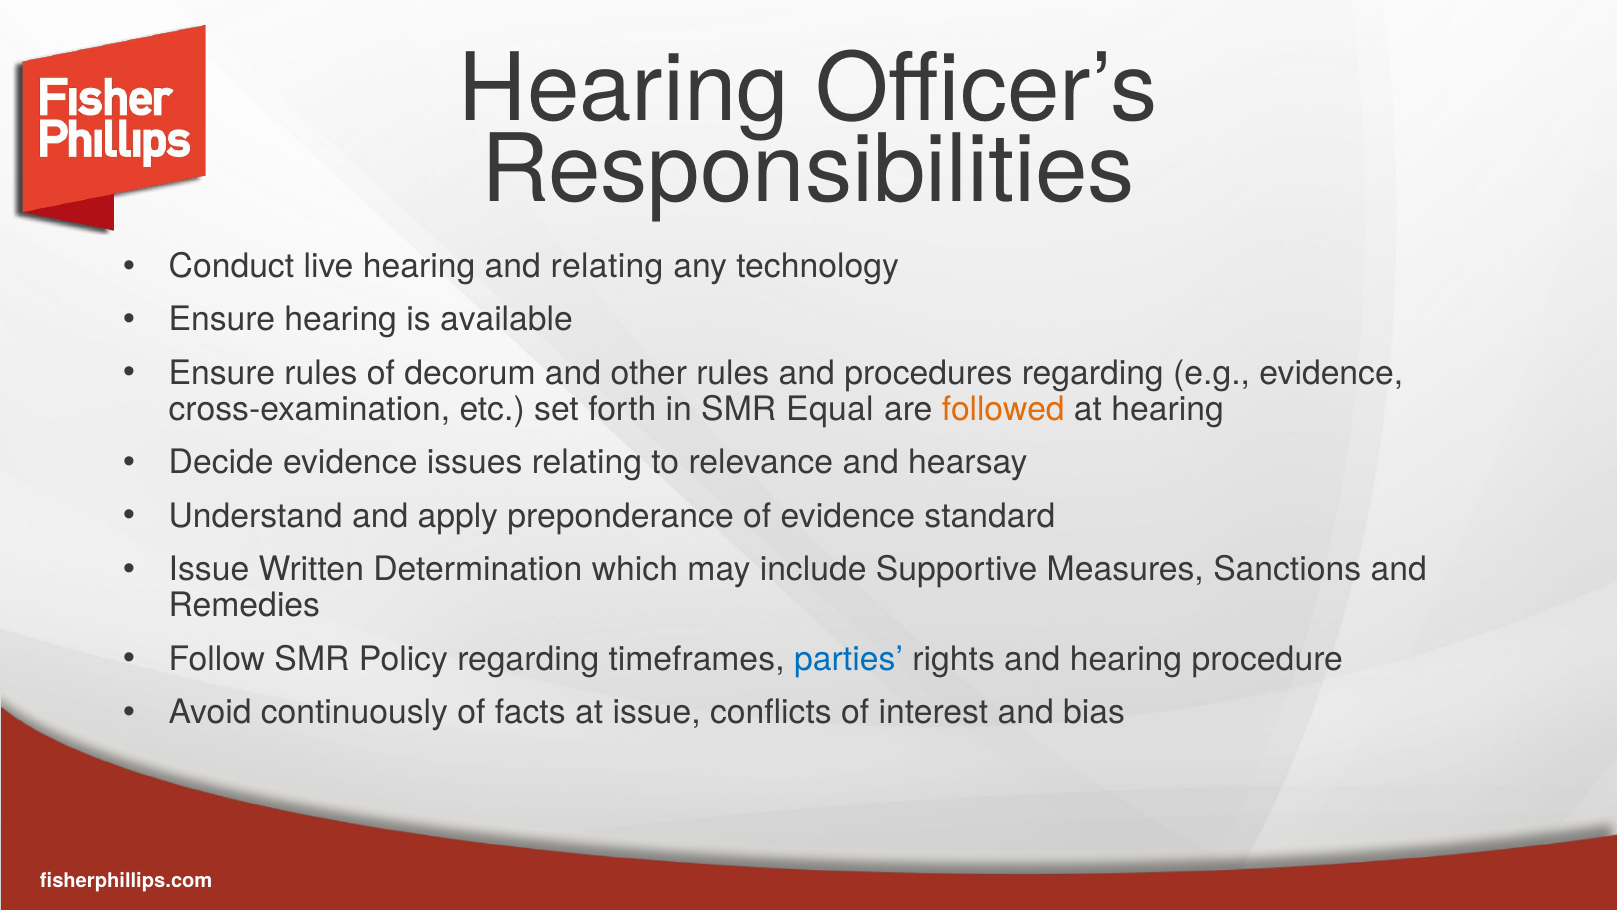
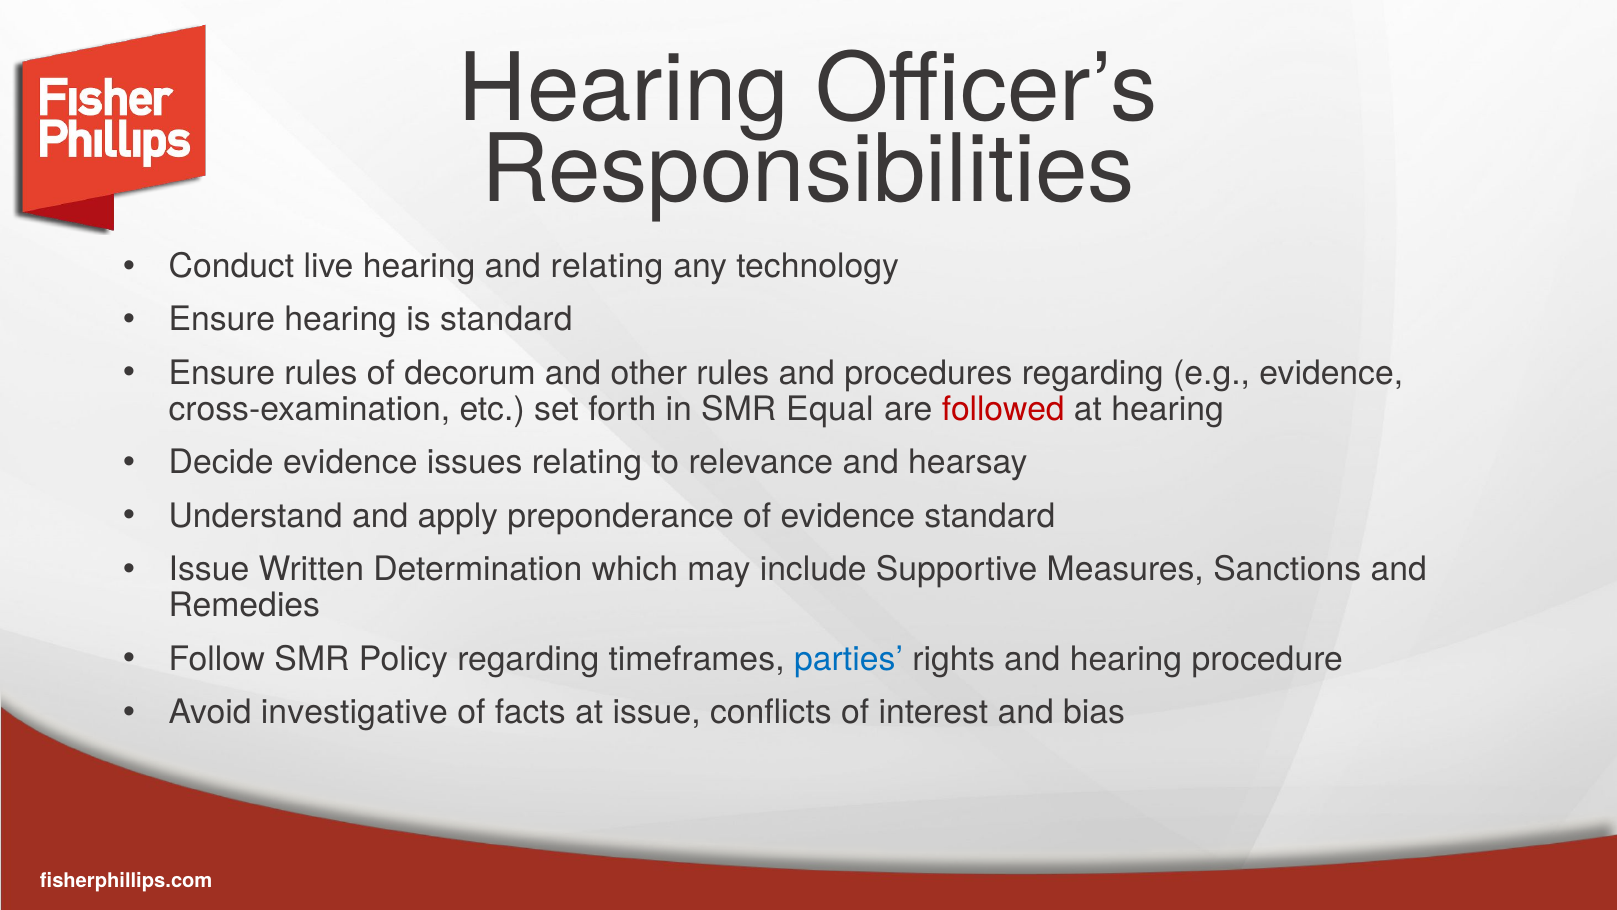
is available: available -> standard (506, 320)
followed colour: orange -> red (1003, 409)
continuously: continuously -> investigative (354, 712)
